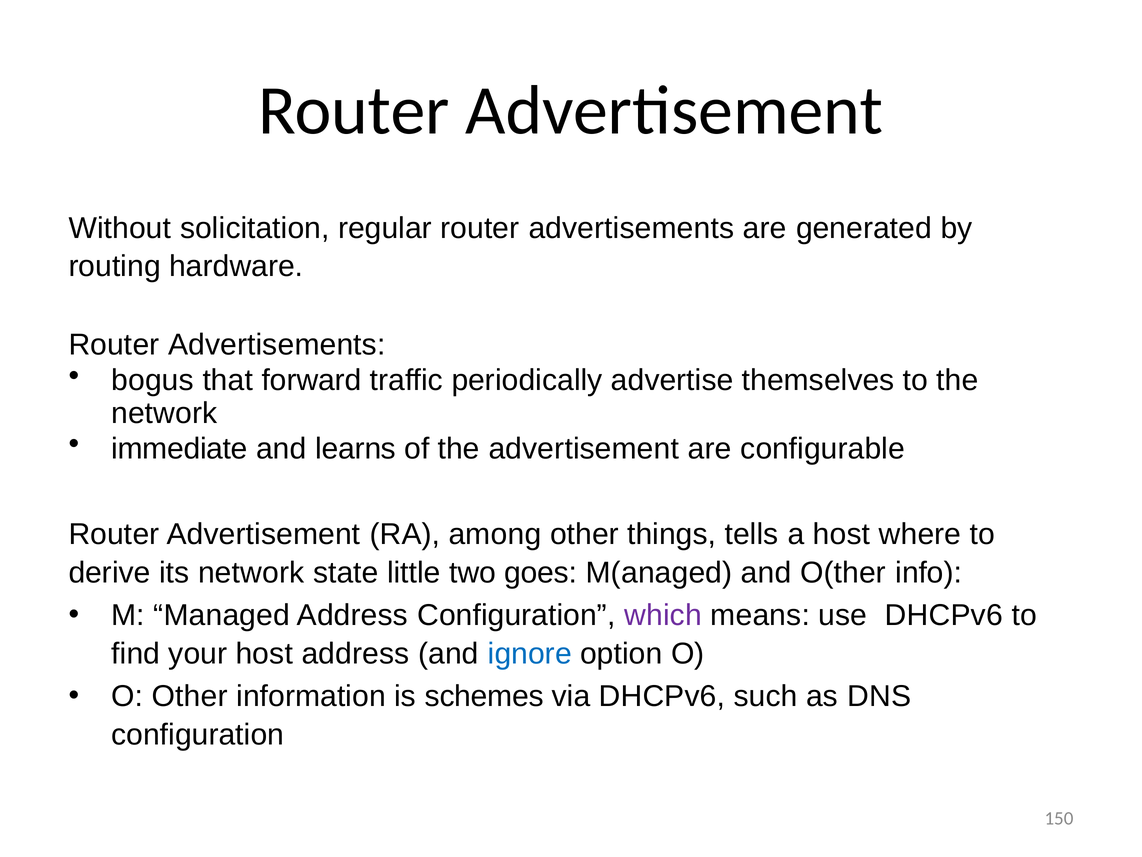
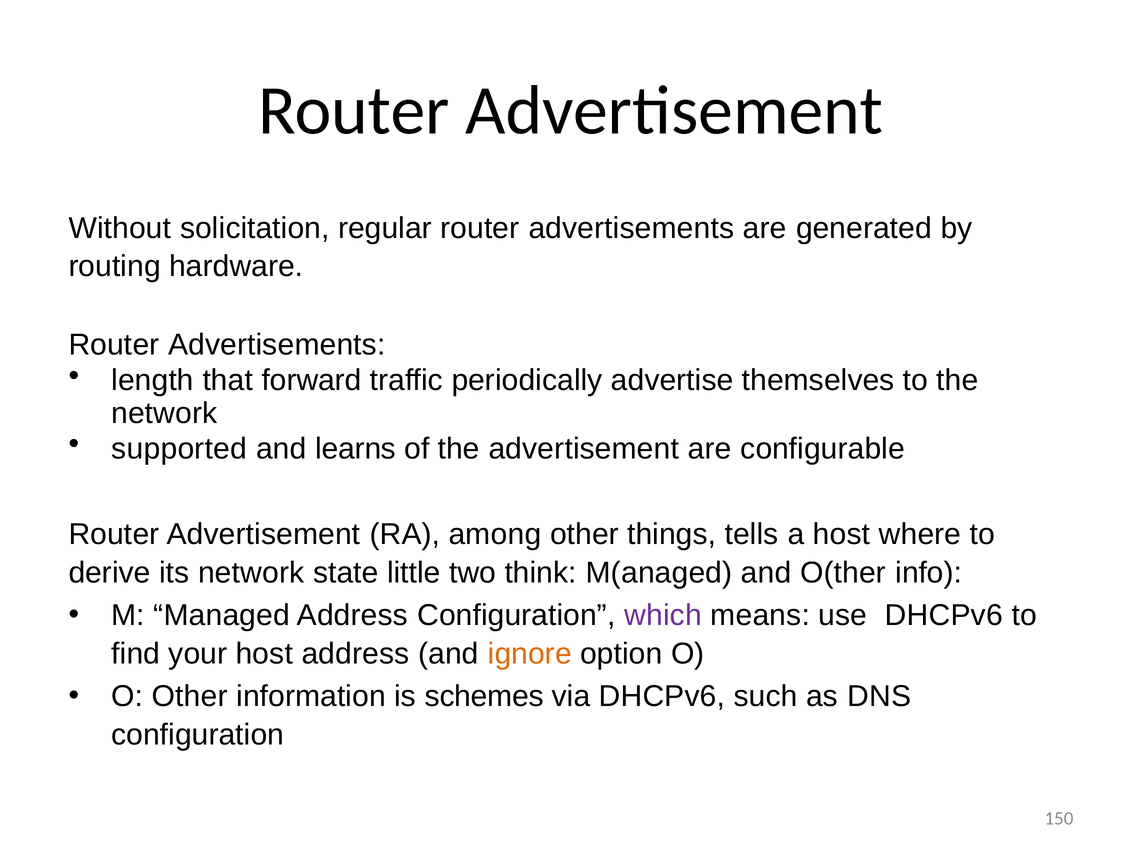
bogus: bogus -> length (153, 380)
immediate: immediate -> supported (179, 448)
goes: goes -> think (541, 573)
ignore colour: blue -> orange (530, 653)
